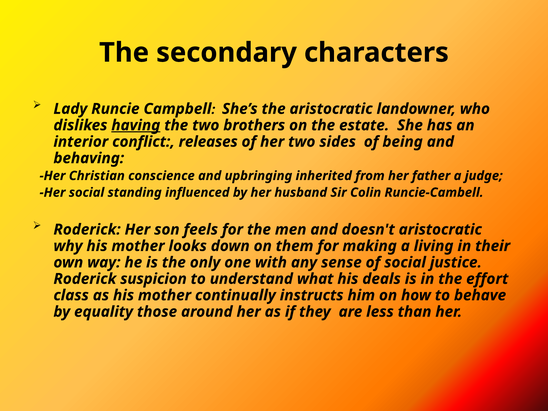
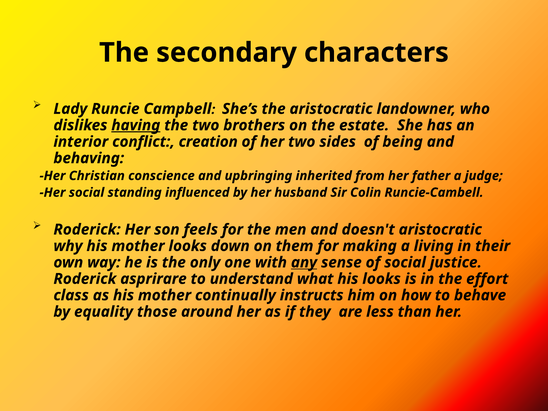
releases: releases -> creation (208, 142)
any underline: none -> present (304, 262)
suspicion: suspicion -> asprirare (153, 279)
his deals: deals -> looks (382, 279)
